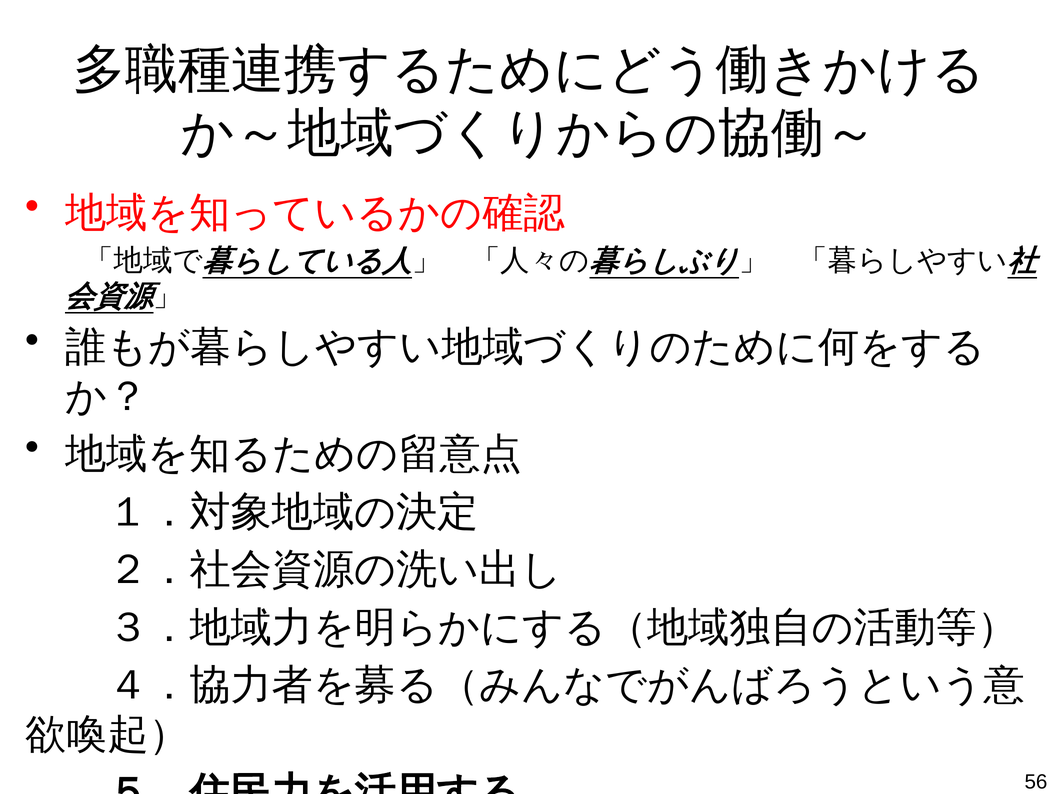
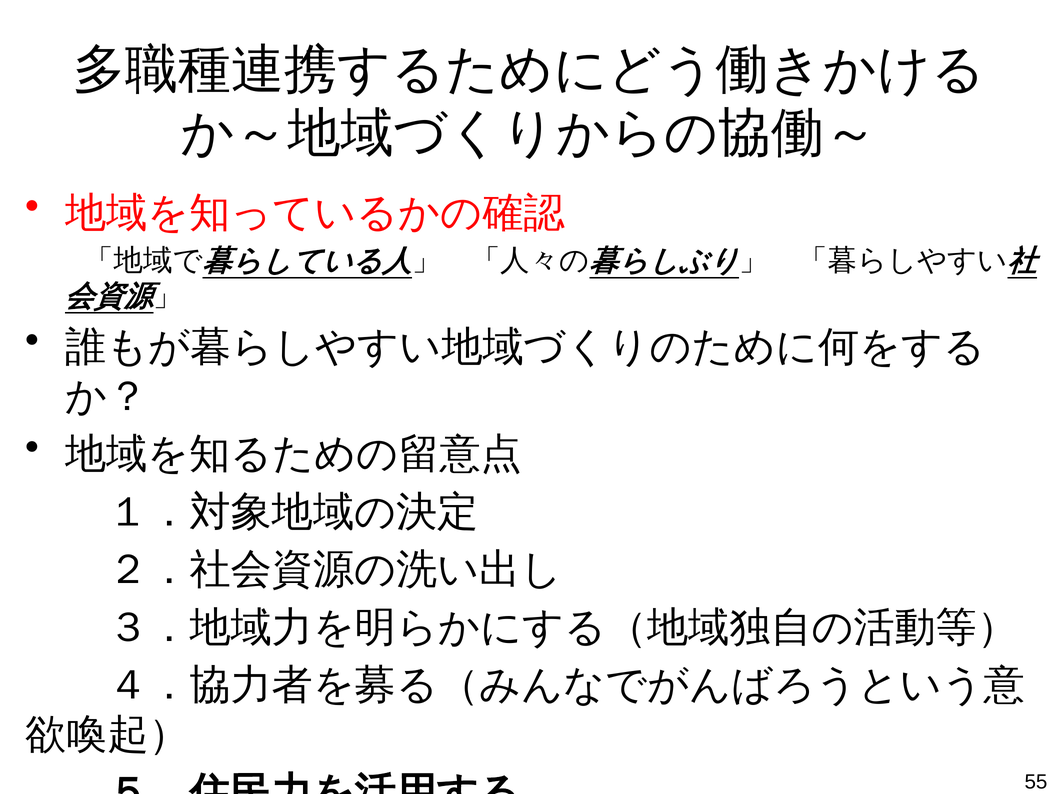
56: 56 -> 55 (1036, 782)
